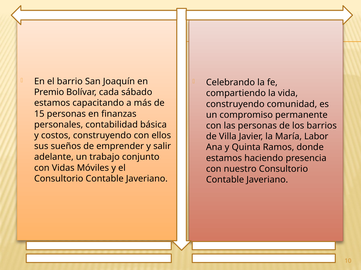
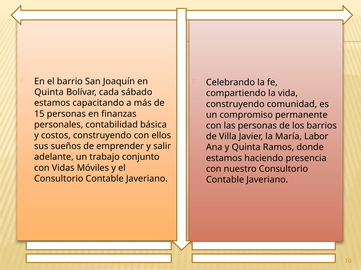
Premio: Premio -> Quinta (49, 92)
